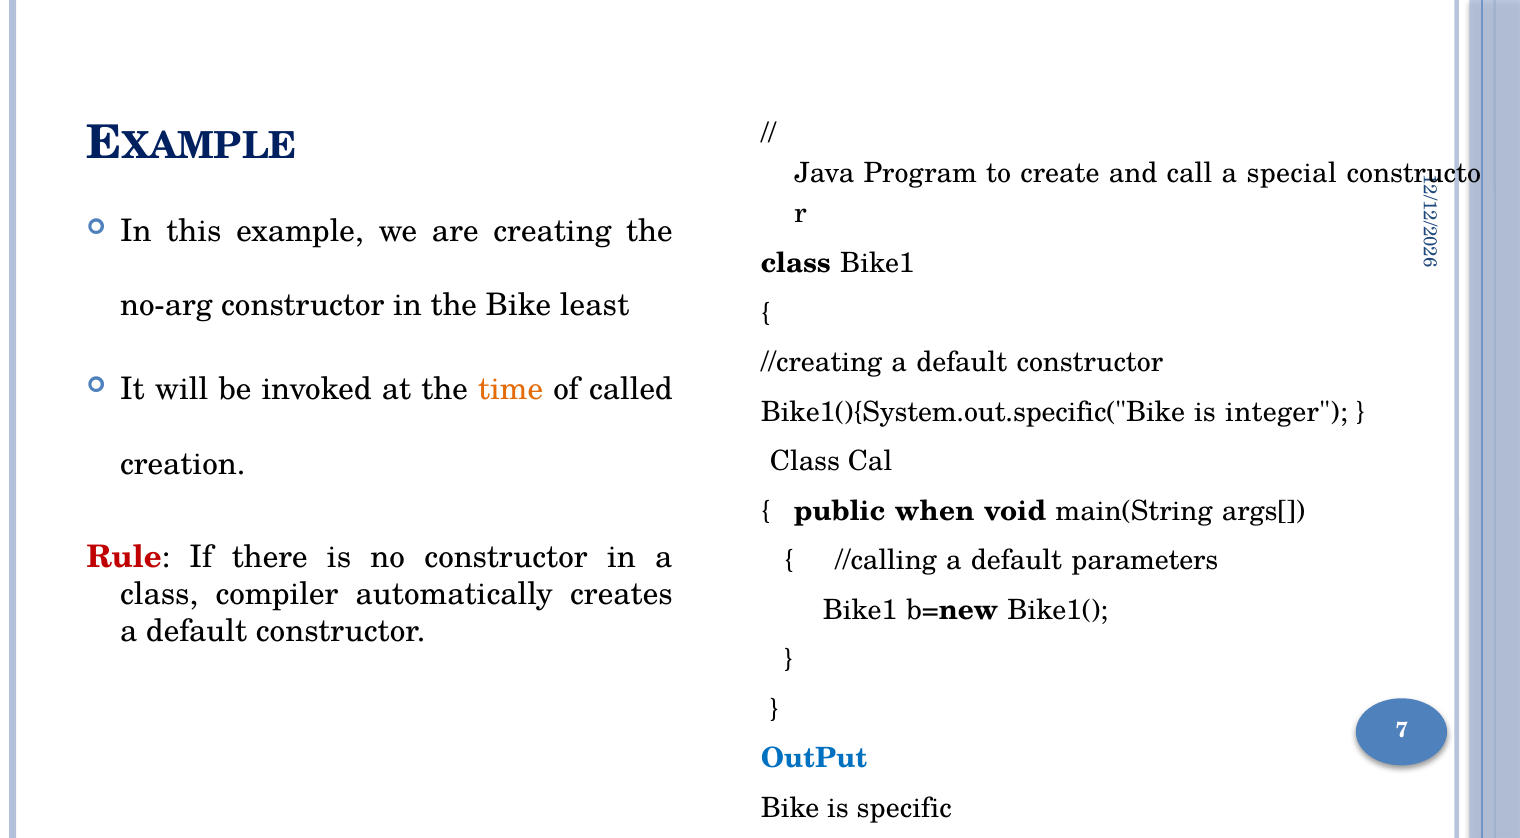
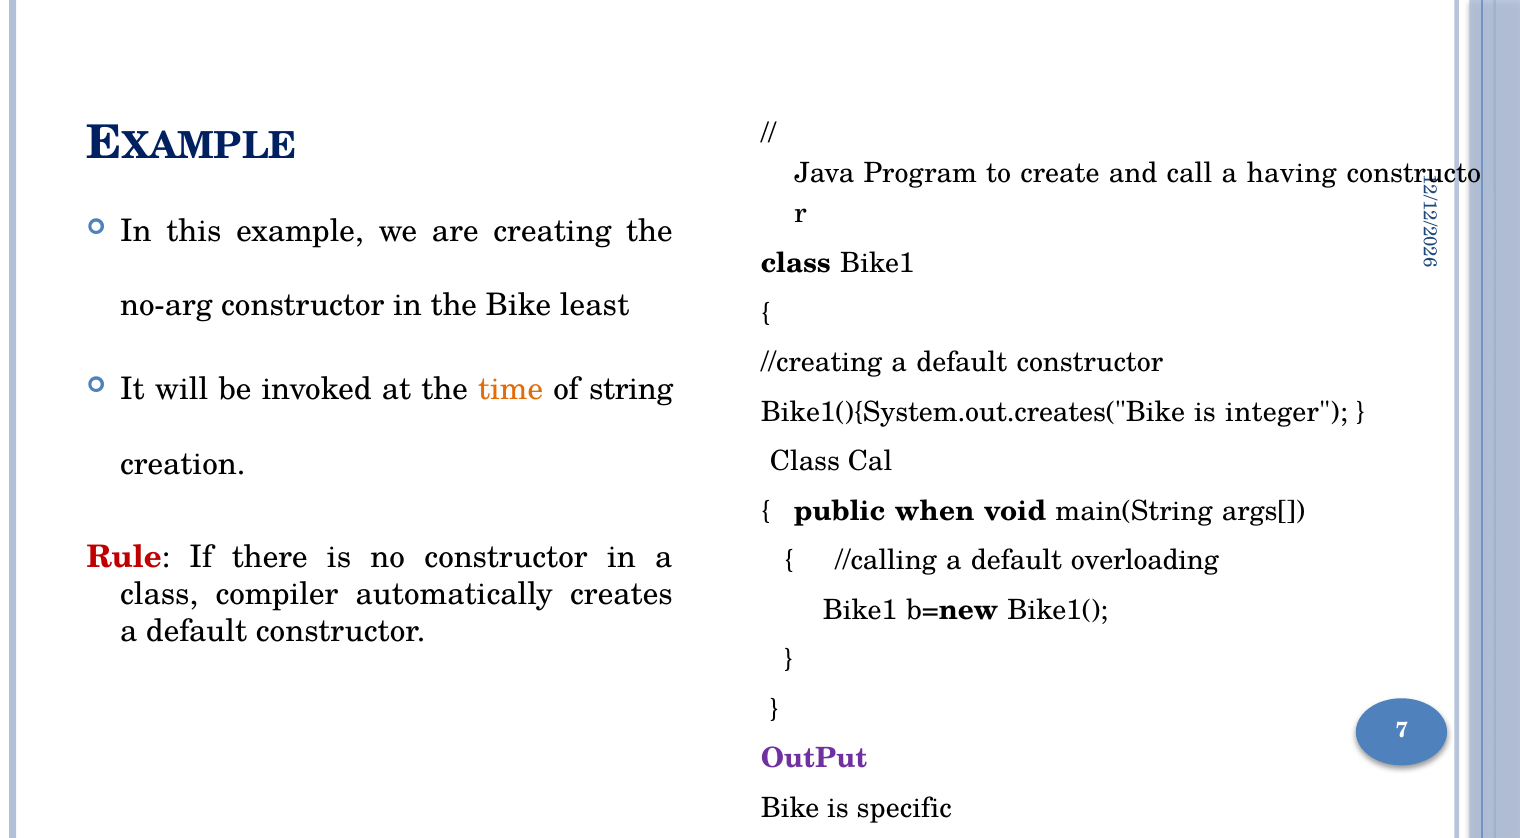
special: special -> having (1292, 174)
called: called -> string (631, 390)
Bike1(){System.out.specific("Bike: Bike1(){System.out.specific("Bike -> Bike1(){System.out.creates("Bike (973, 412)
parameters: parameters -> overloading (1145, 561)
OutPut colour: blue -> purple (814, 759)
